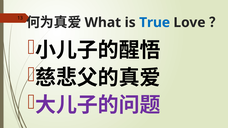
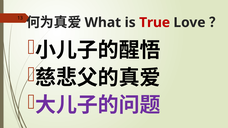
True colour: blue -> red (155, 23)
